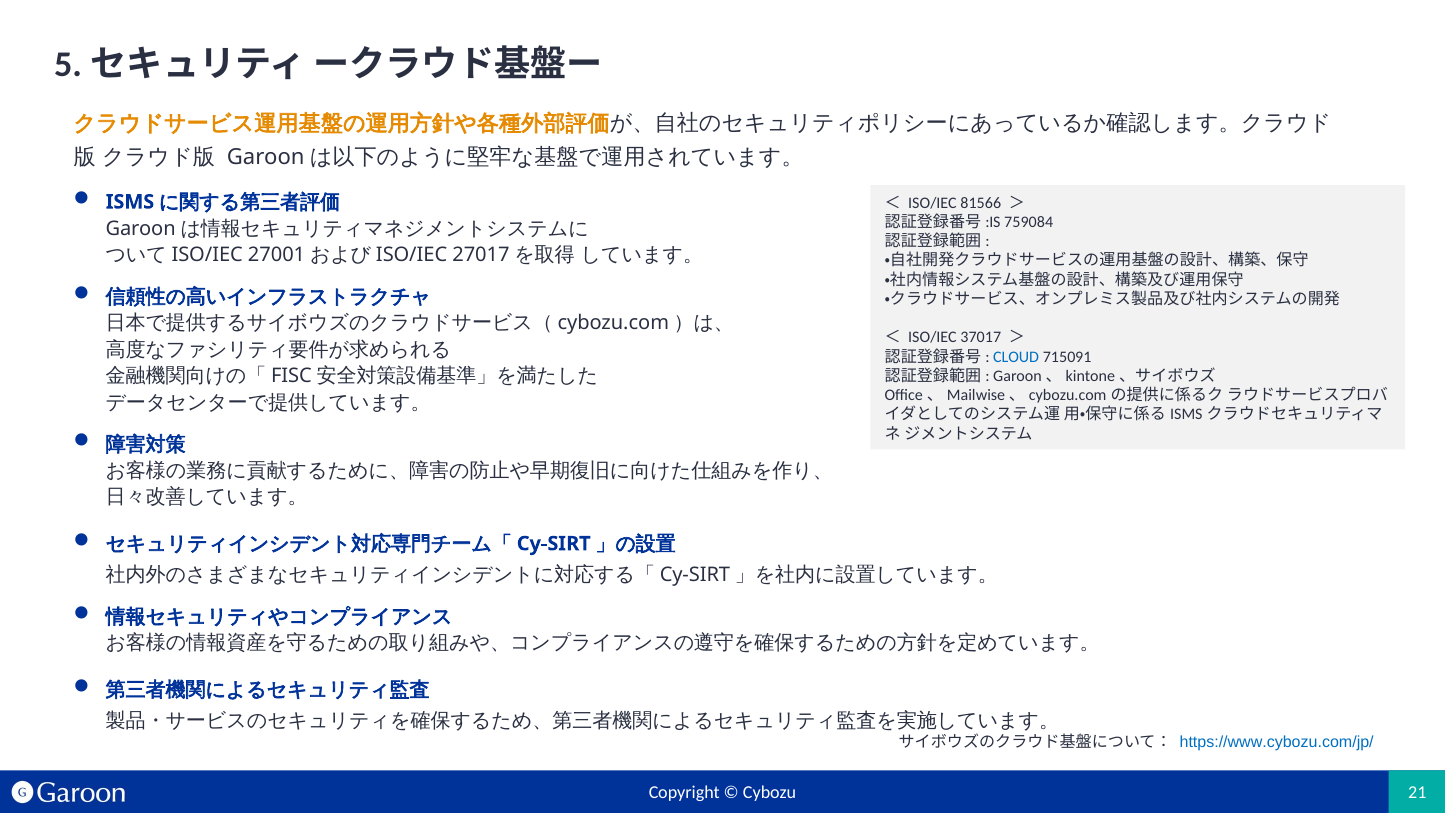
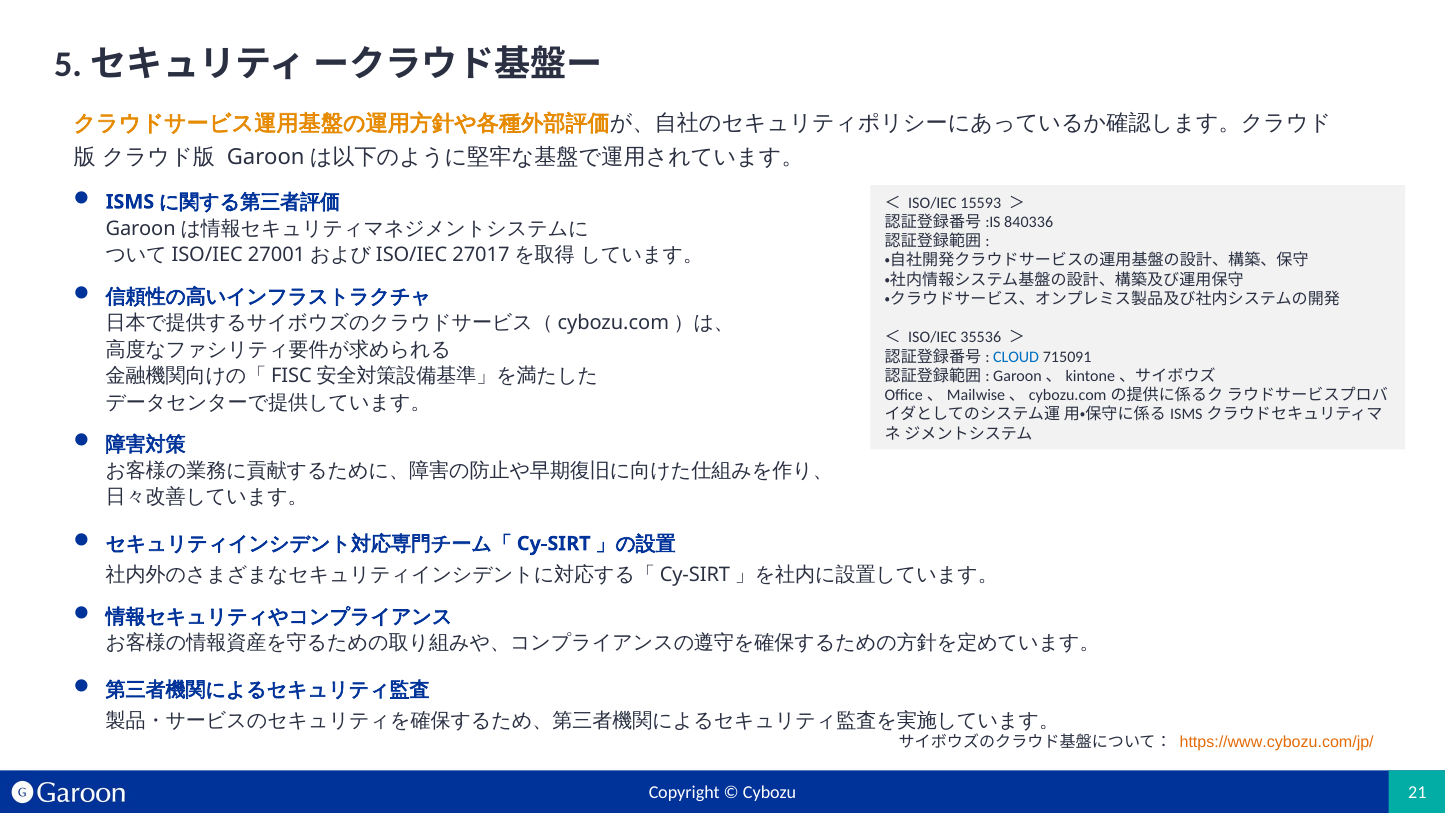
81566: 81566 -> 15593 (981, 203)
759084: 759084 -> 840336 (1029, 222)
37017: 37017 -> 35536 (981, 338)
https://www.cybozu.com/jp/ colour: blue -> orange (1277, 742)
